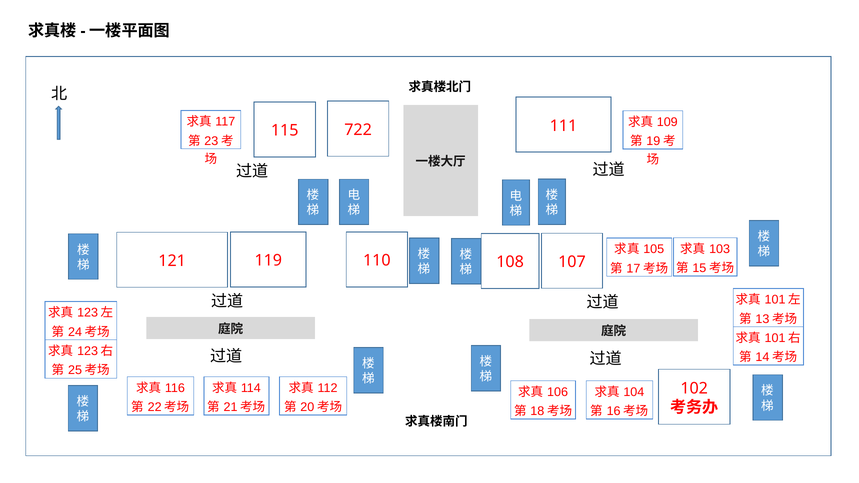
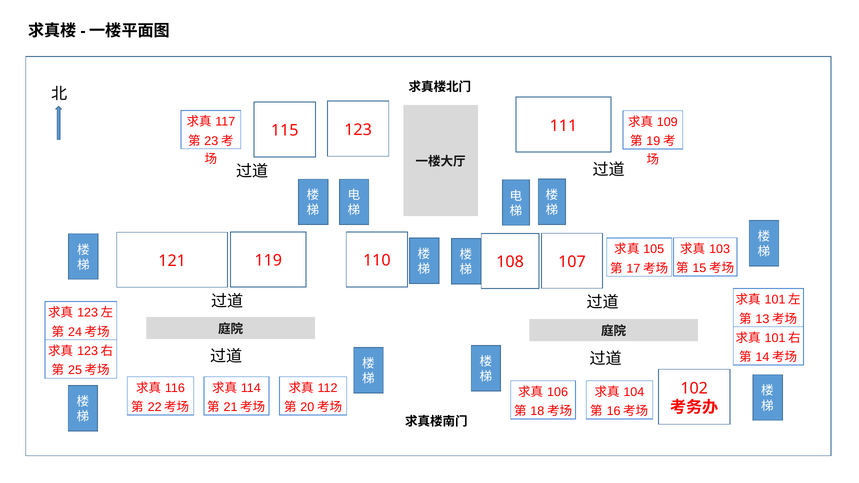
722: 722 -> 123 (358, 130)
